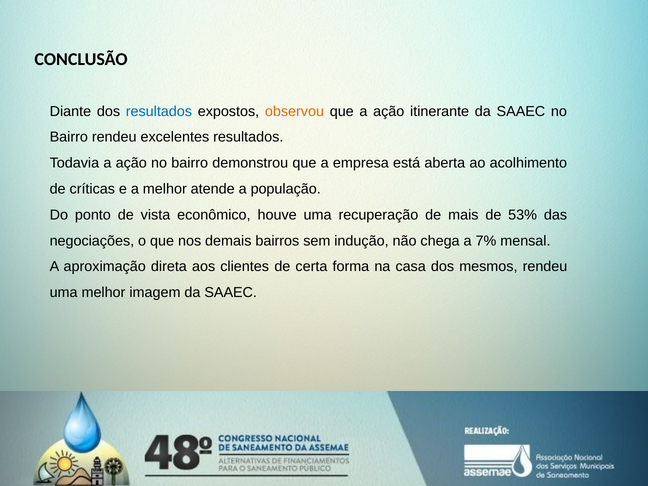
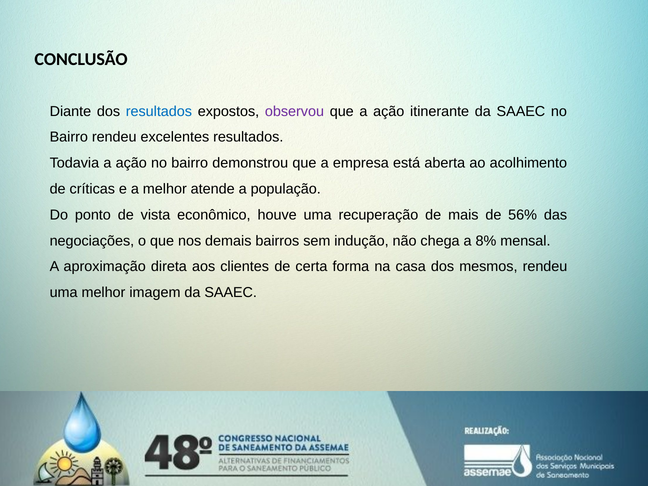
observou colour: orange -> purple (294, 111)
53%: 53% -> 56% (523, 215)
7%: 7% -> 8% (486, 241)
